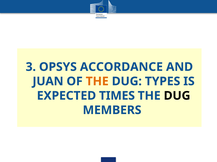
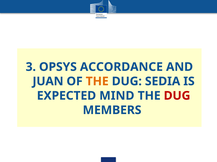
TYPES: TYPES -> SEDIA (163, 82)
TIMES: TIMES -> MIND (117, 96)
DUG colour: black -> red (177, 96)
